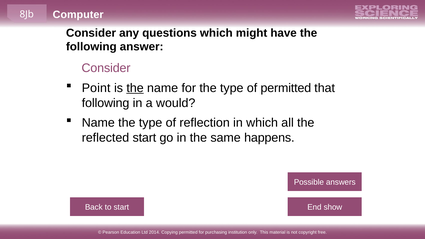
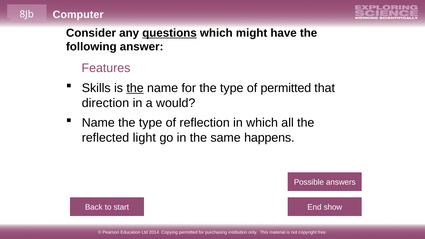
questions underline: none -> present (170, 33)
Consider: Consider -> Features (106, 68)
Point: Point -> Skills (96, 88)
following: following -> direction (105, 103)
reflected start: start -> light (144, 138)
